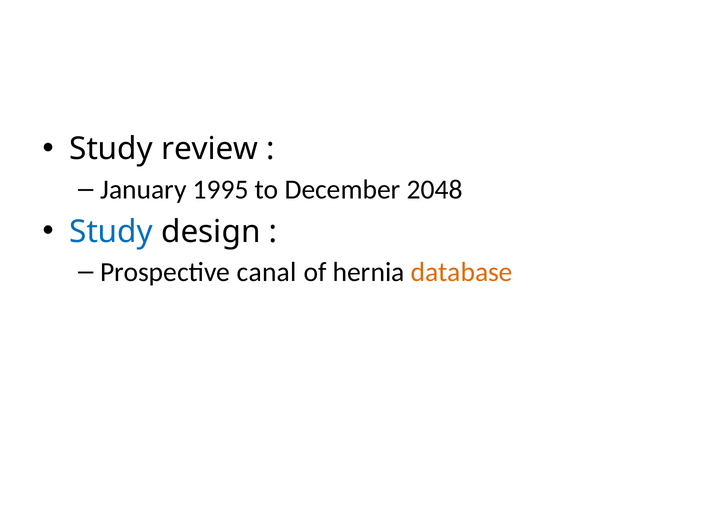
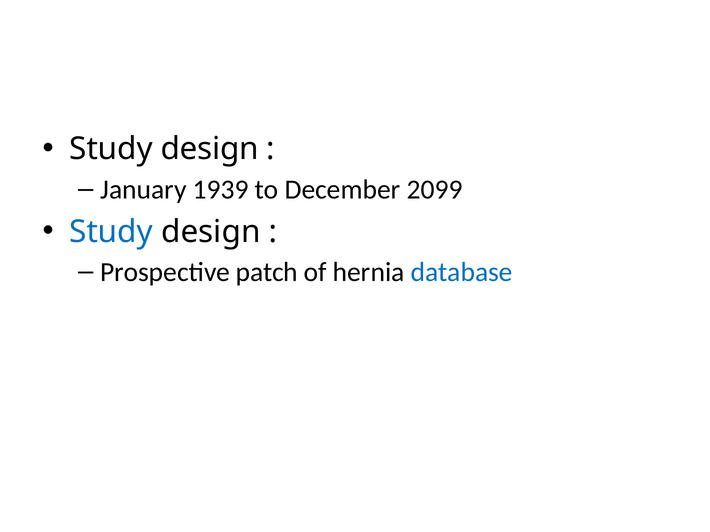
review: review -> design (210, 149)
1995: 1995 -> 1939 (221, 190)
2048: 2048 -> 2099 (435, 190)
canal: canal -> patch (267, 273)
database colour: orange -> blue (462, 273)
